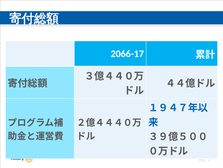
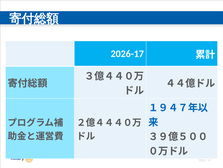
2066-17: 2066-17 -> 2026-17 (127, 54)
